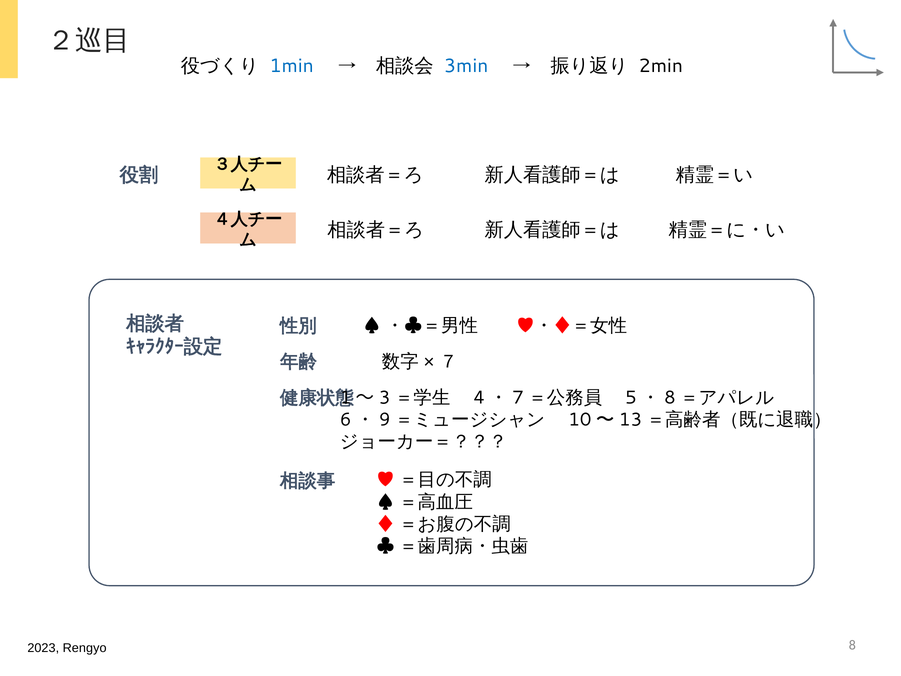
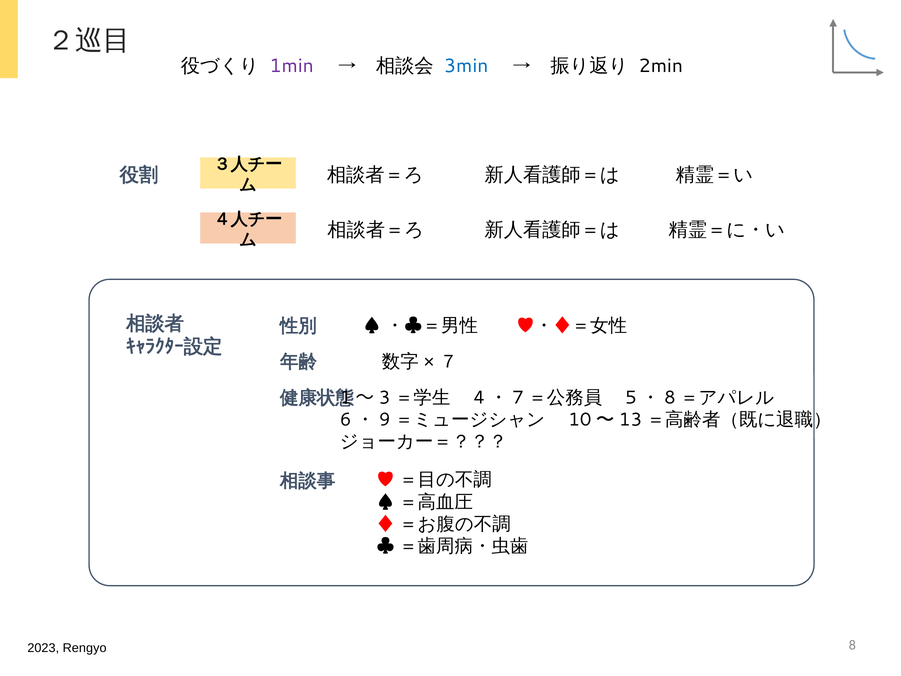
1min colour: blue -> purple (292, 66)
